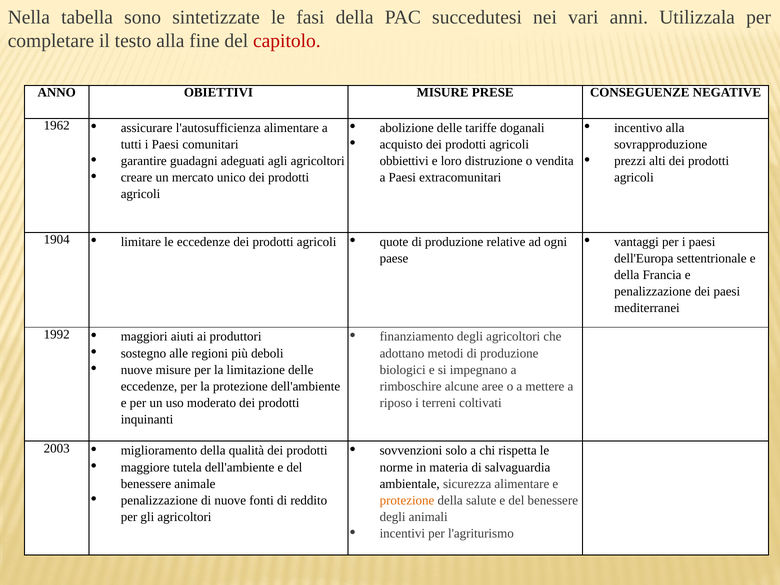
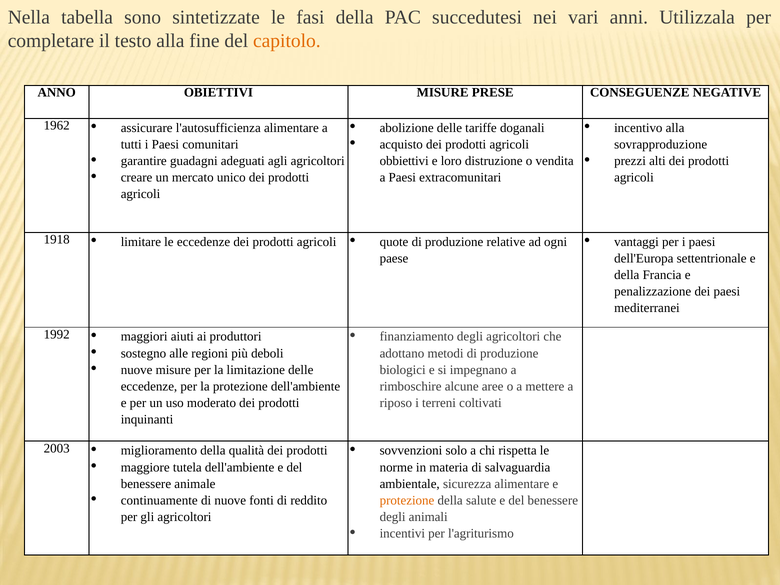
capitolo colour: red -> orange (287, 41)
1904: 1904 -> 1918 (57, 240)
penalizzazione: penalizzazione -> continuamente (159, 500)
